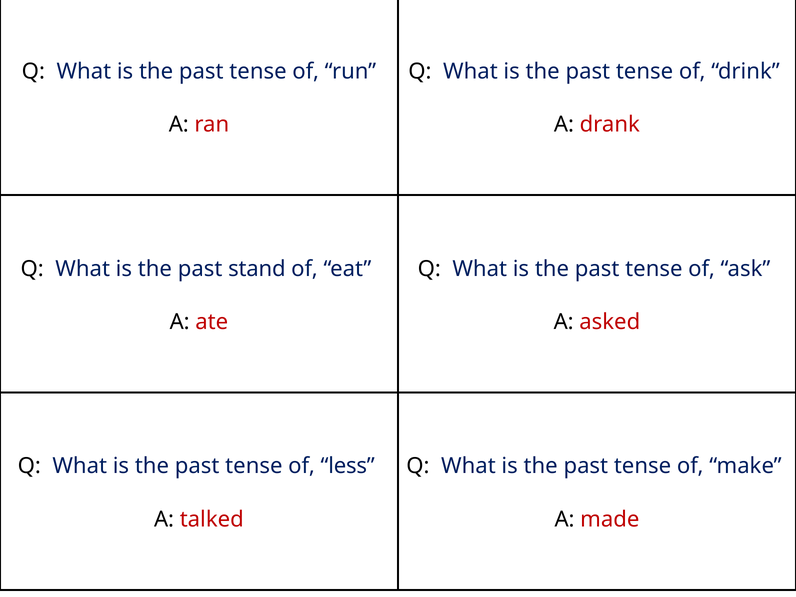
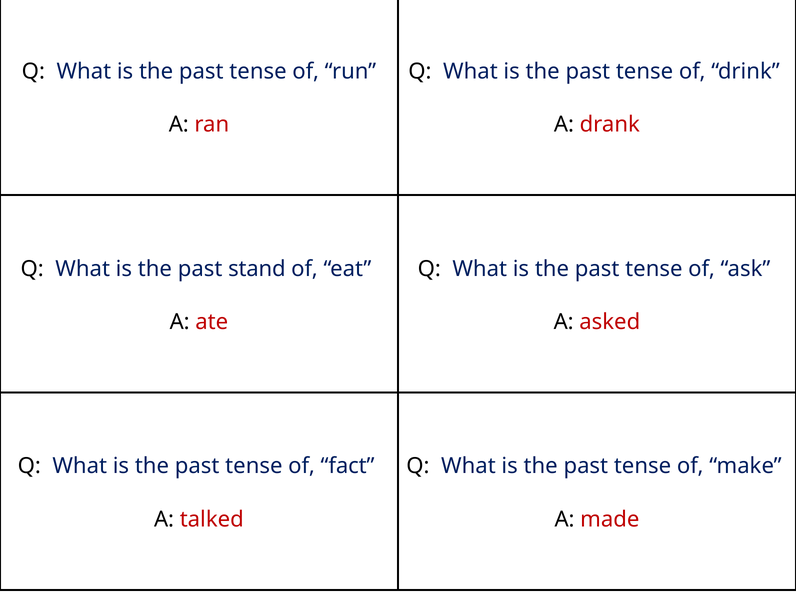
less: less -> fact (348, 466)
